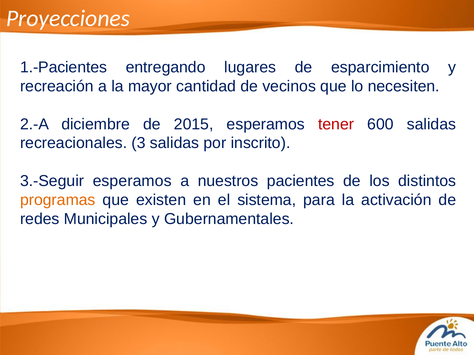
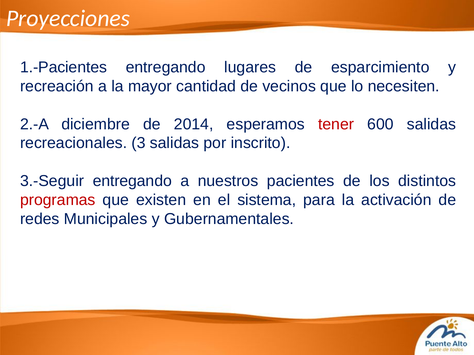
2015: 2015 -> 2014 (194, 124)
3.-Seguir esperamos: esperamos -> entregando (132, 181)
programas colour: orange -> red (58, 200)
